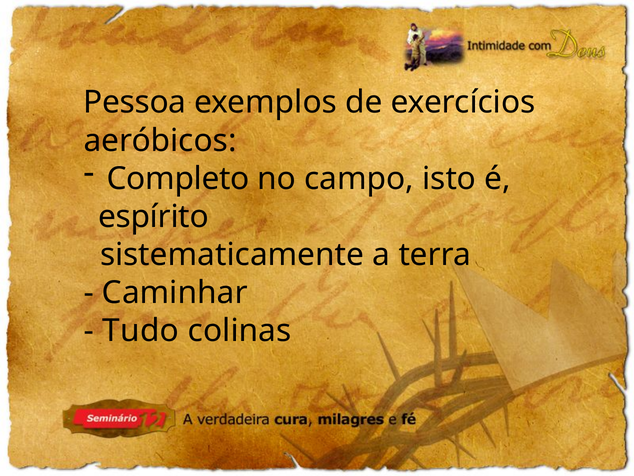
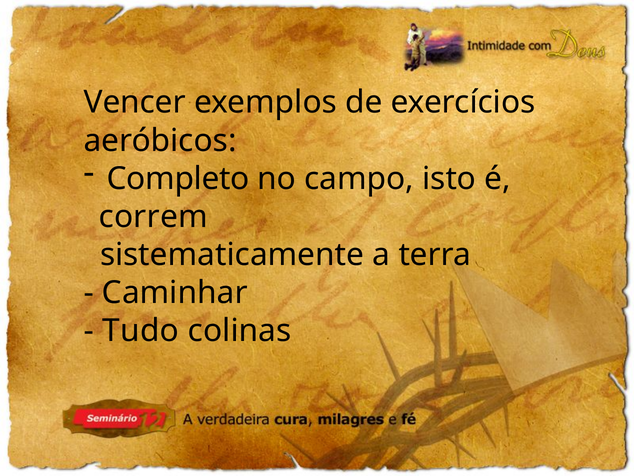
Pessoa: Pessoa -> Vencer (135, 102)
espírito: espírito -> correm (153, 216)
